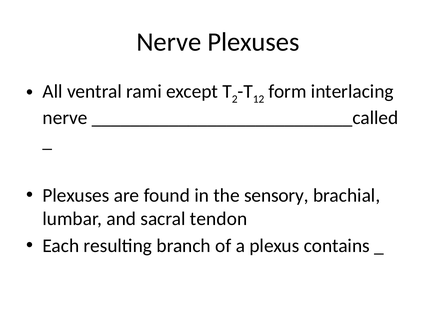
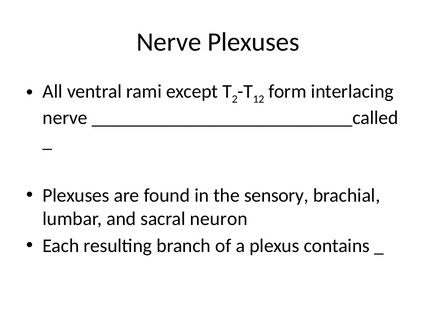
tendon: tendon -> neuron (219, 219)
